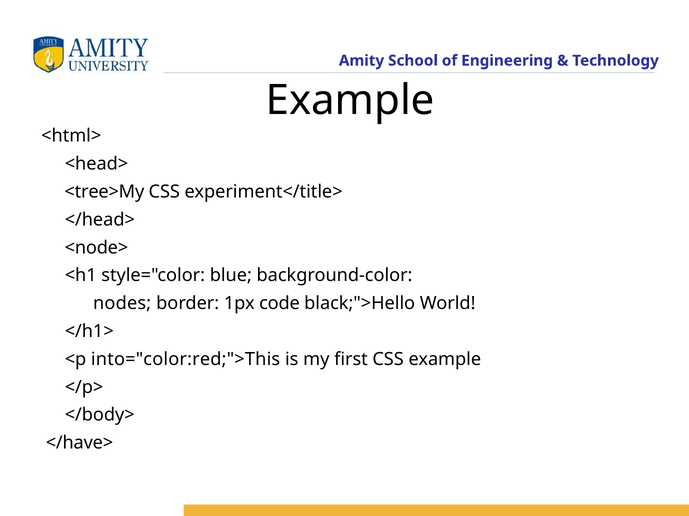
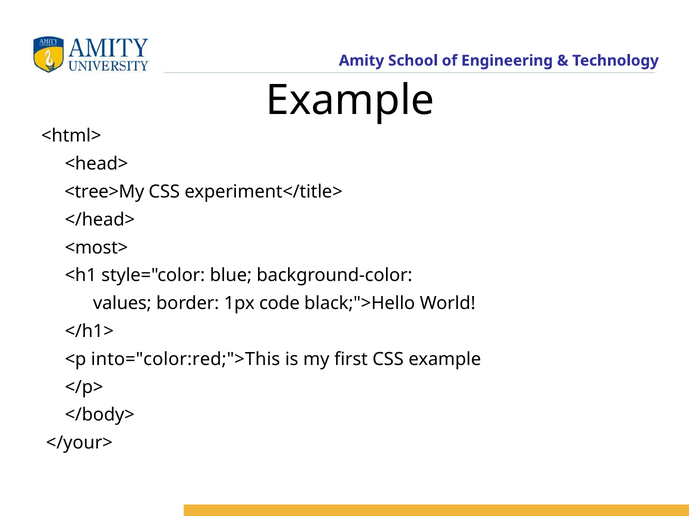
<node>: <node> -> <most> (96, 248)
nodes: nodes -> values (122, 304)
</have>: </have> -> </your> (79, 443)
